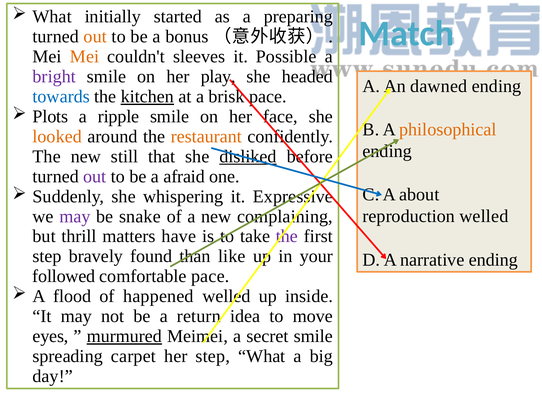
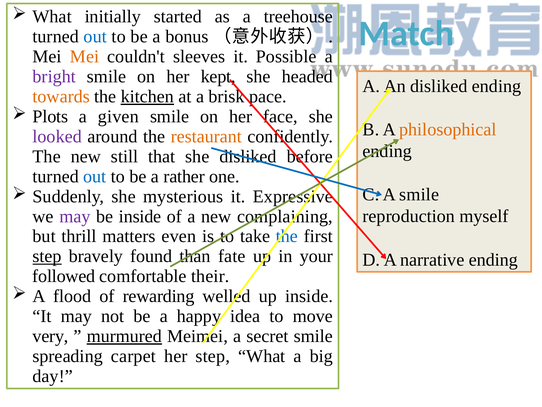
preparing: preparing -> treehouse (298, 17)
out colour: orange -> blue (95, 37)
play: play -> kept (218, 76)
An dawned: dawned -> disliked (439, 86)
towards colour: blue -> orange (61, 96)
ripple: ripple -> given (118, 116)
looked colour: orange -> purple (57, 136)
disliked underline: present -> none (248, 156)
out colour: purple -> blue (95, 176)
afraid: afraid -> rather (184, 176)
A about: about -> smile (419, 194)
whispering: whispering -> mysterious (183, 196)
reproduction welled: welled -> myself (484, 216)
be snake: snake -> inside (140, 216)
have: have -> even (179, 236)
the colour: purple -> blue (287, 236)
step underline: none -> present (47, 256)
like: like -> fate (232, 256)
comfortable pace: pace -> their (210, 276)
happened: happened -> rewarding (159, 296)
return: return -> happy (199, 316)
eyes: eyes -> very (51, 336)
